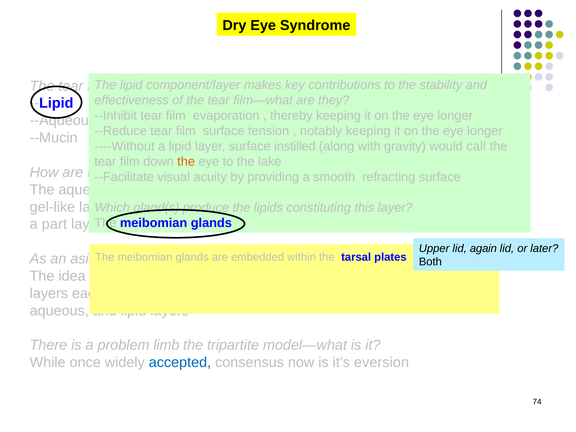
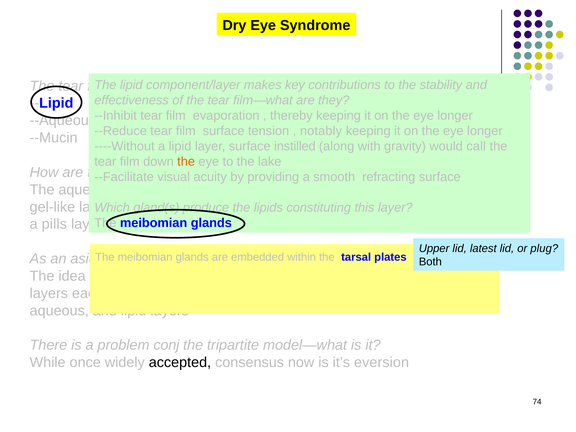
part: part -> pills (54, 224)
again: again -> latest (483, 249)
later: later -> plug (544, 249)
limb: limb -> conj (166, 345)
accepted colour: blue -> black (180, 362)
